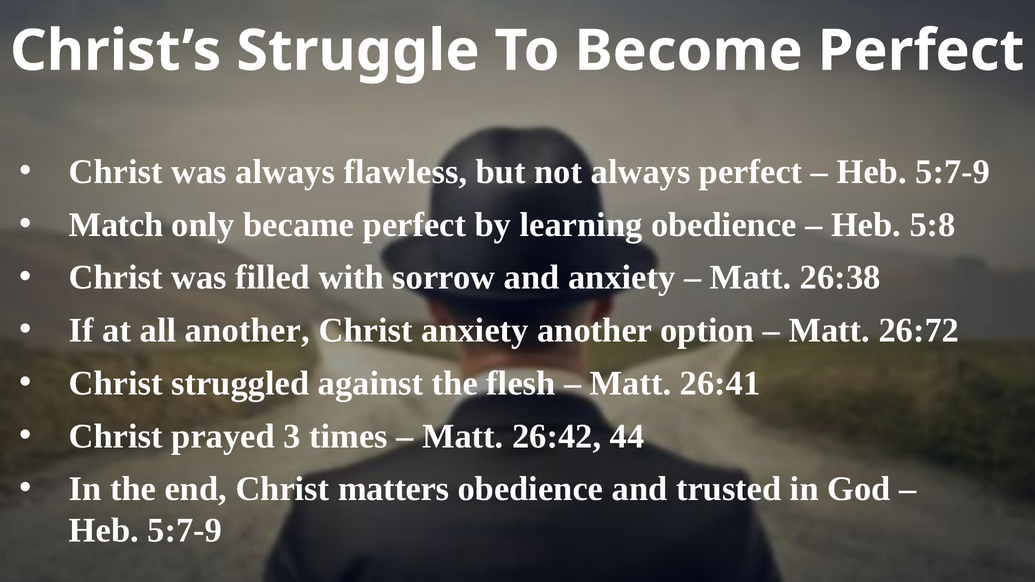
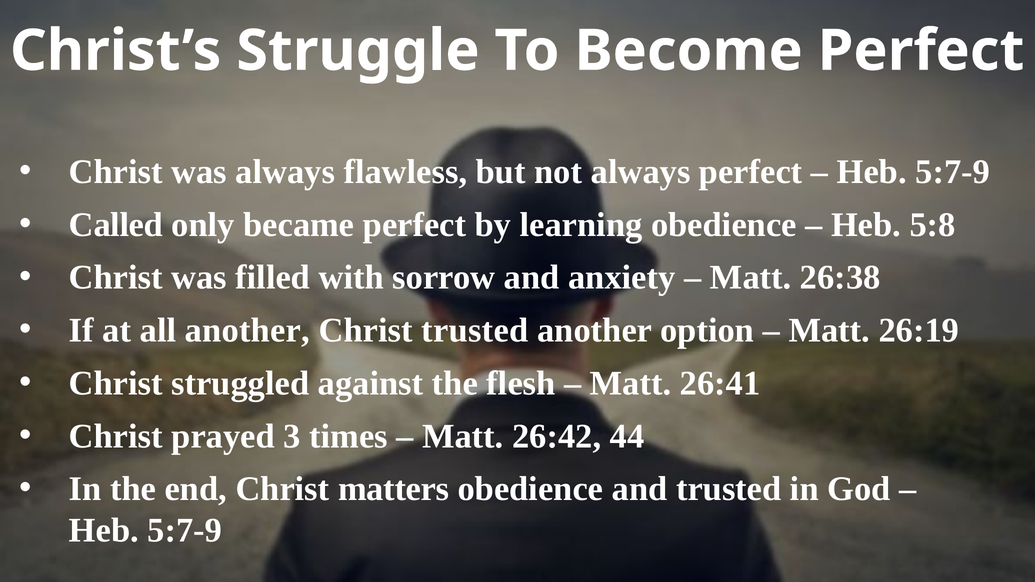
Match: Match -> Called (116, 225)
Christ anxiety: anxiety -> trusted (475, 331)
26:72: 26:72 -> 26:19 (919, 331)
